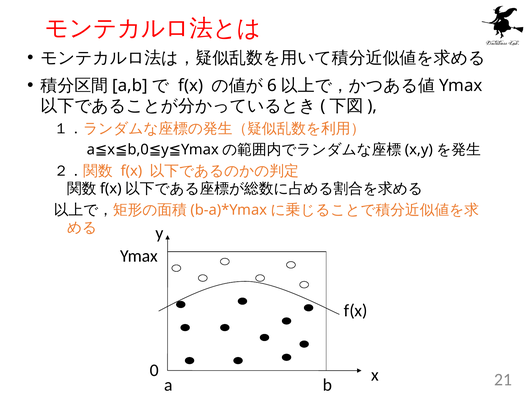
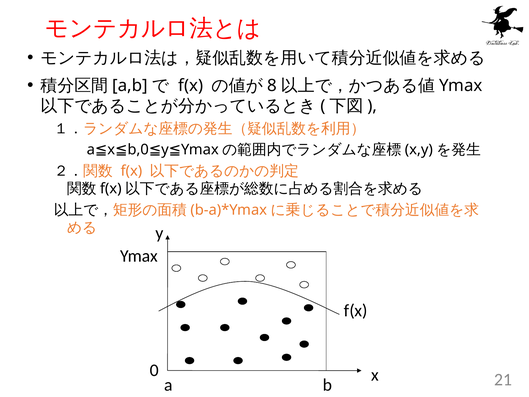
6: 6 -> 8 (272, 86)
